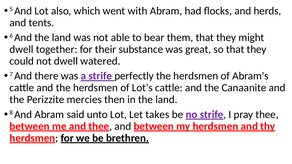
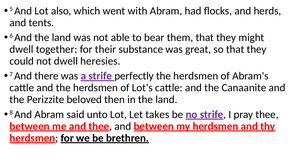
watered: watered -> heresies (100, 61)
mercies: mercies -> beloved (84, 100)
